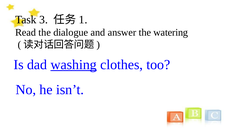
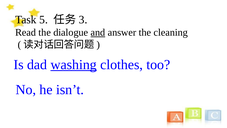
3: 3 -> 5 (44, 20)
1: 1 -> 3 (83, 20)
and underline: none -> present (98, 32)
watering: watering -> cleaning (171, 32)
